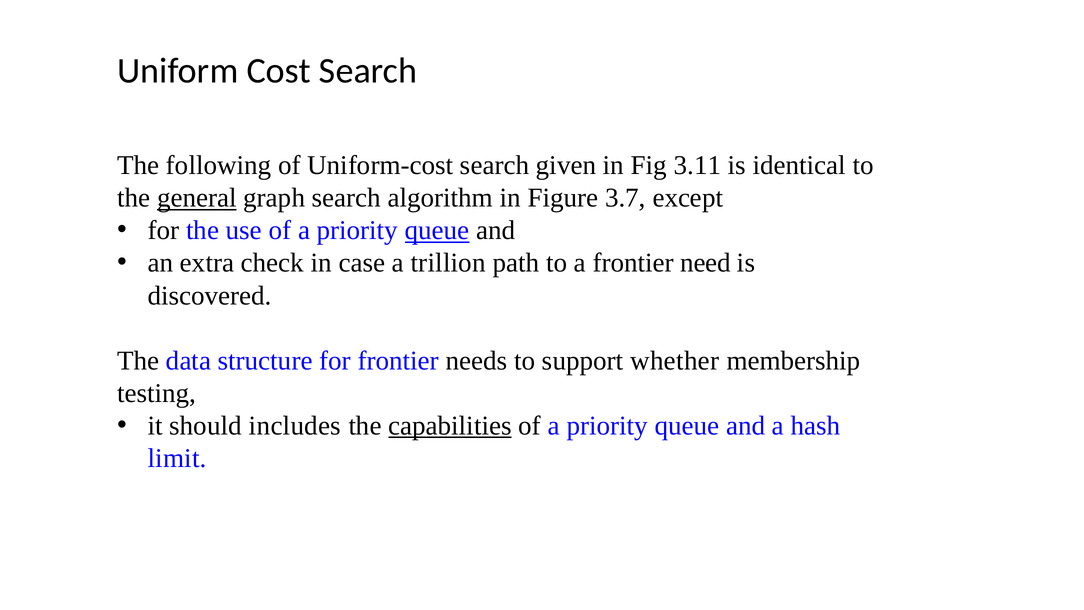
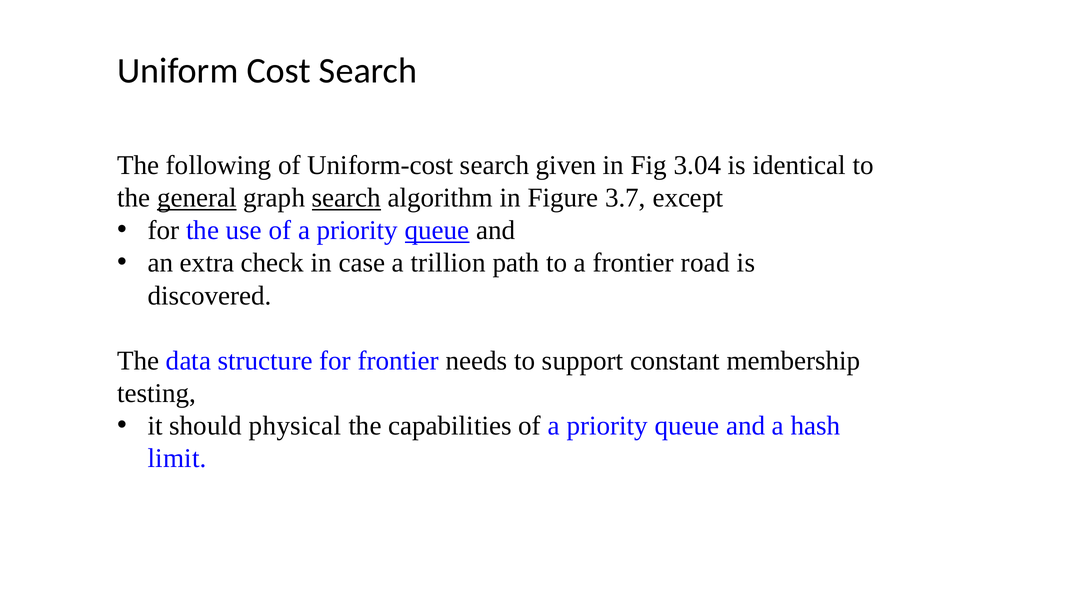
3.11: 3.11 -> 3.04 (697, 165)
search underline: none -> present (346, 198)
need: need -> road (705, 263)
whether: whether -> constant (675, 360)
includes: includes -> physical (295, 426)
capabilities underline: present -> none (450, 426)
